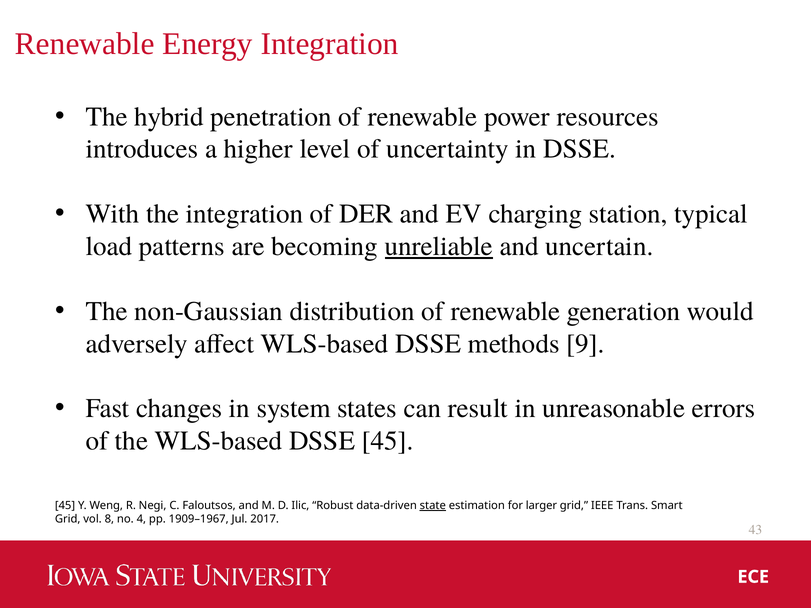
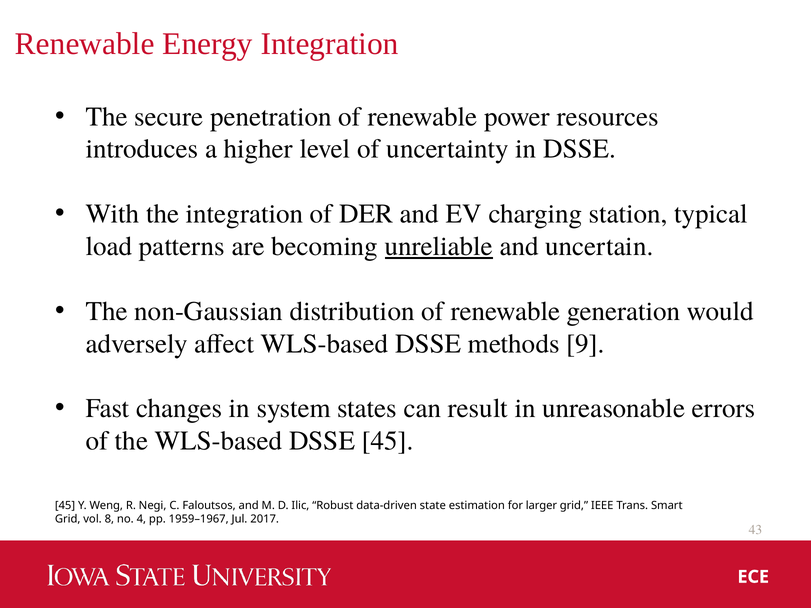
hybrid: hybrid -> secure (169, 117)
state underline: present -> none (433, 506)
1909–1967: 1909–1967 -> 1959–1967 (199, 519)
